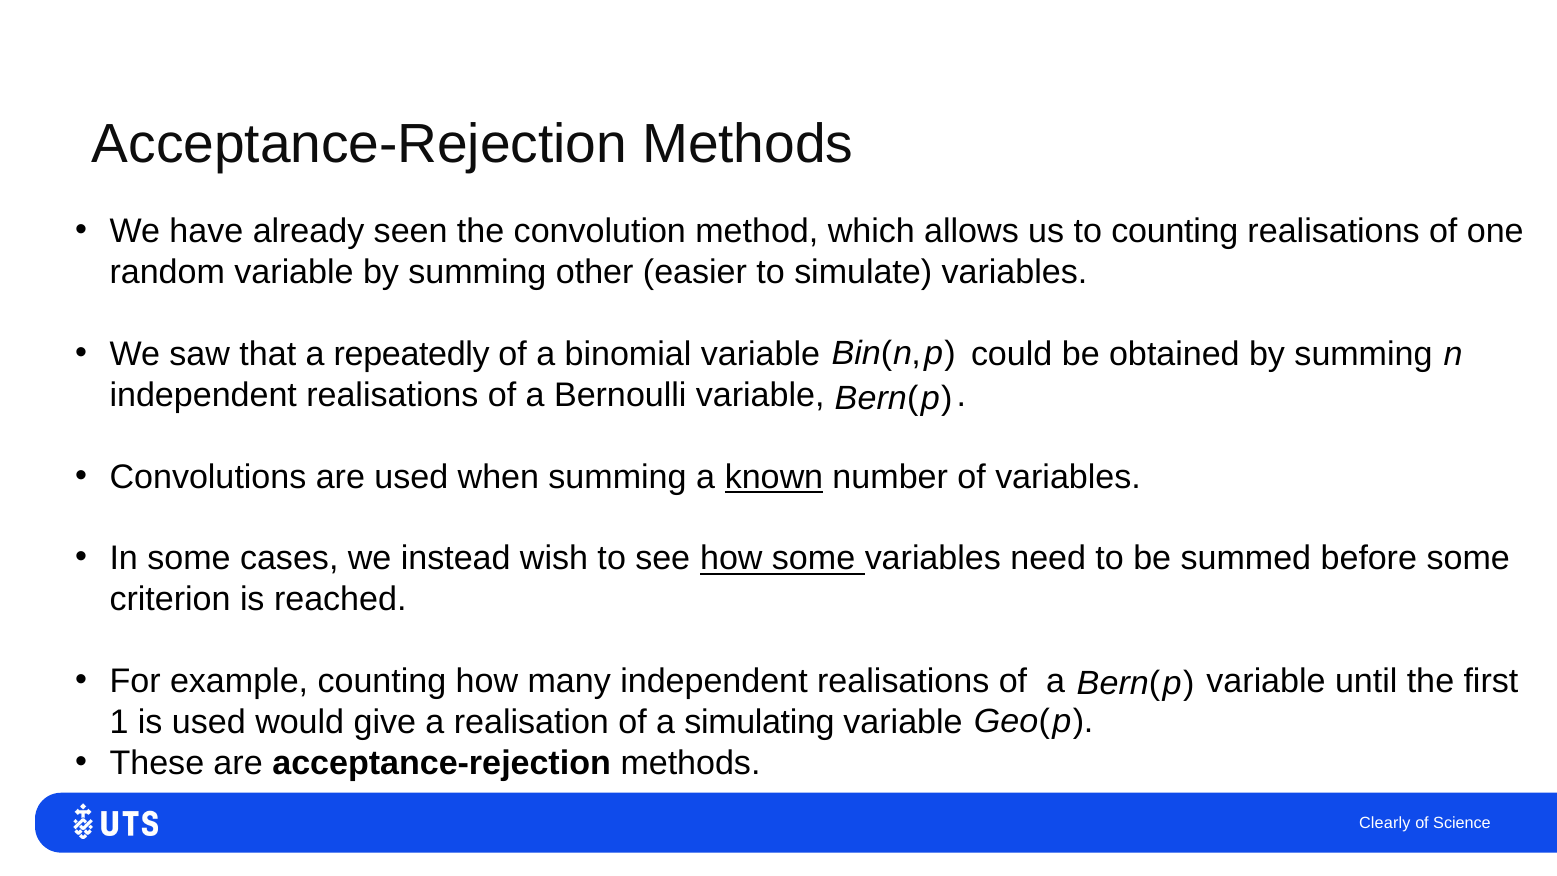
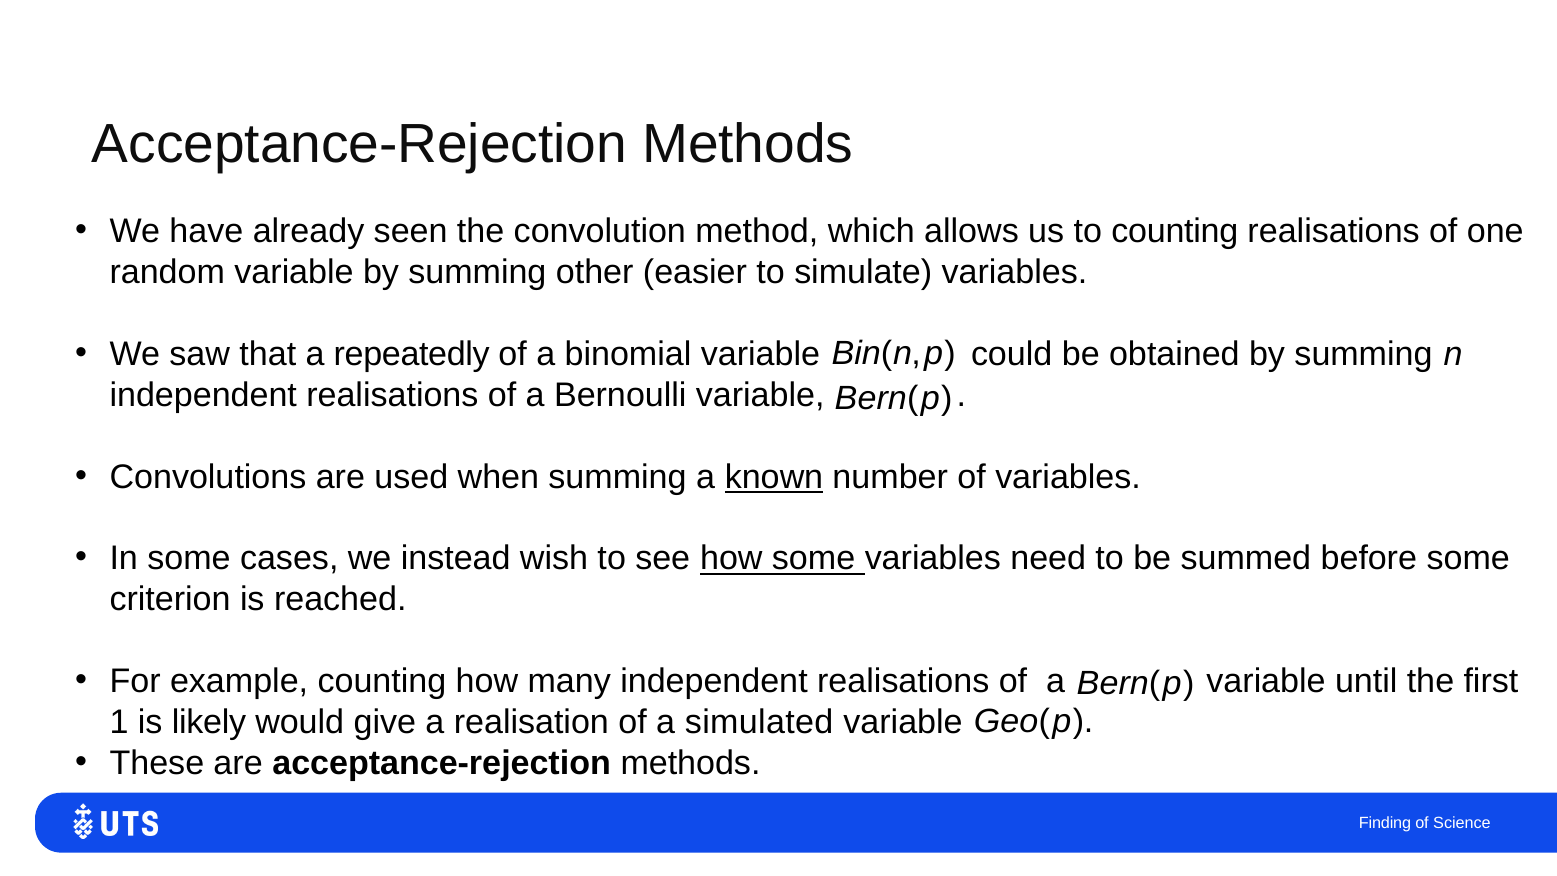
is used: used -> likely (209, 722)
simulating: simulating -> simulated (759, 722)
Clearly: Clearly -> Finding (1385, 823)
